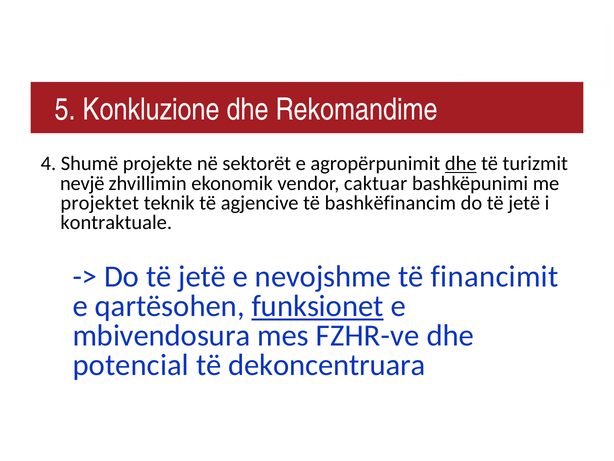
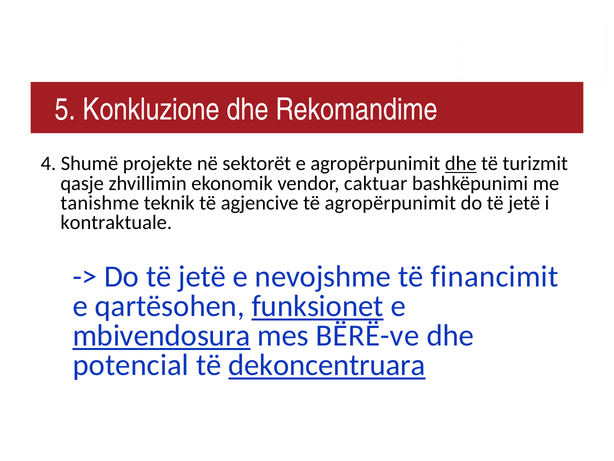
nevjë: nevjë -> qasje (82, 183)
projektet: projektet -> tanishme (100, 203)
të bashkëfinancim: bashkëfinancim -> agropërpunimit (390, 203)
mbivendosura underline: none -> present (161, 335)
FZHR-ve: FZHR-ve -> BËRË-ve (368, 335)
dekoncentruara underline: none -> present (327, 365)
